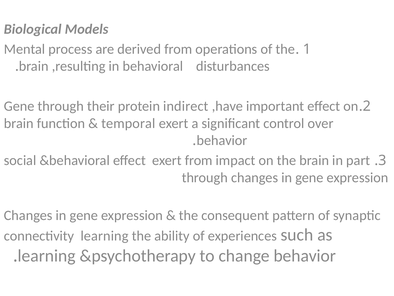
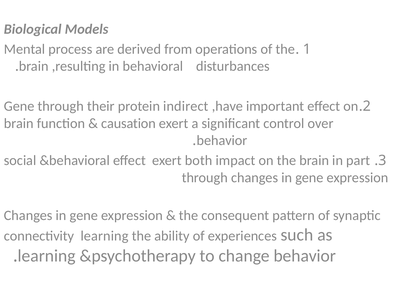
temporal: temporal -> causation (128, 123)
exert from: from -> both (199, 160)
